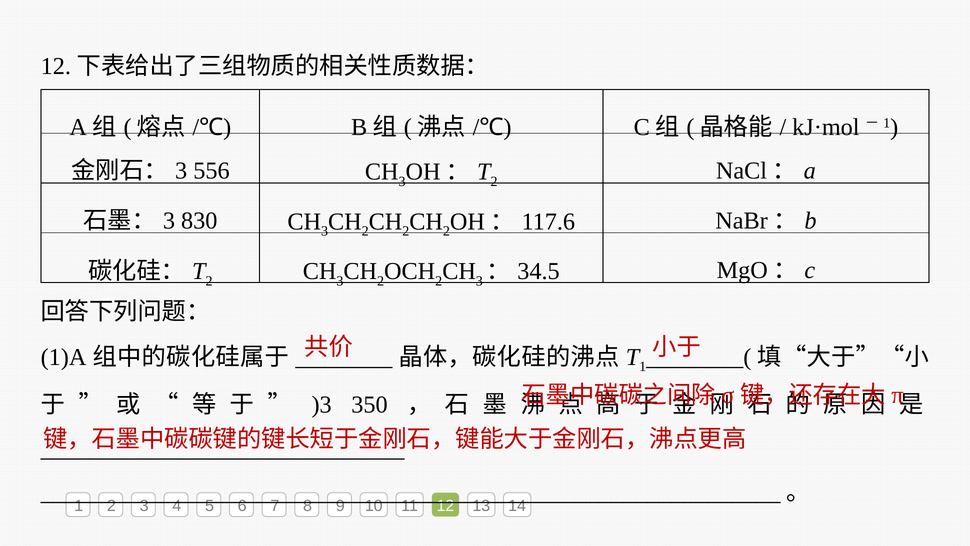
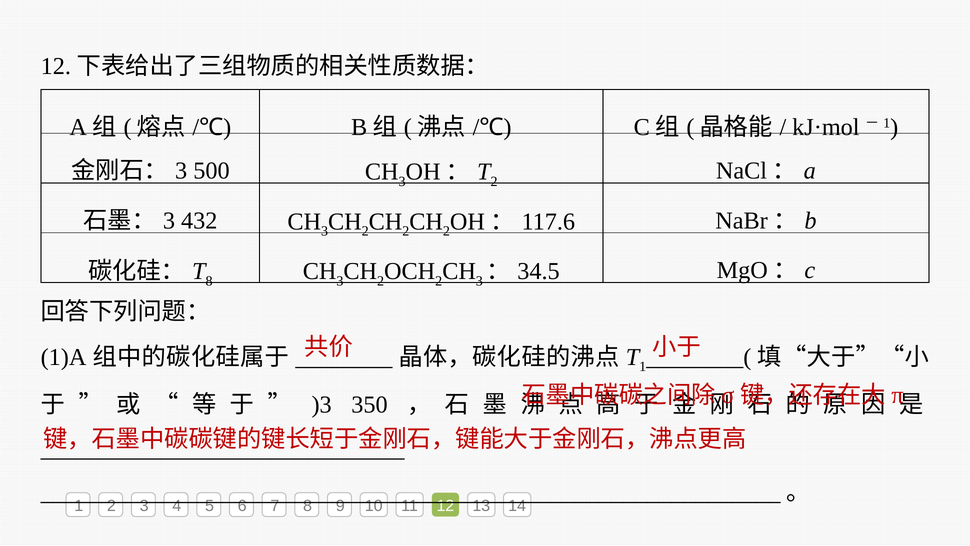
556: 556 -> 500 (211, 171)
830: 830 -> 432 (199, 221)
2: 2 -> 8 (209, 281)
